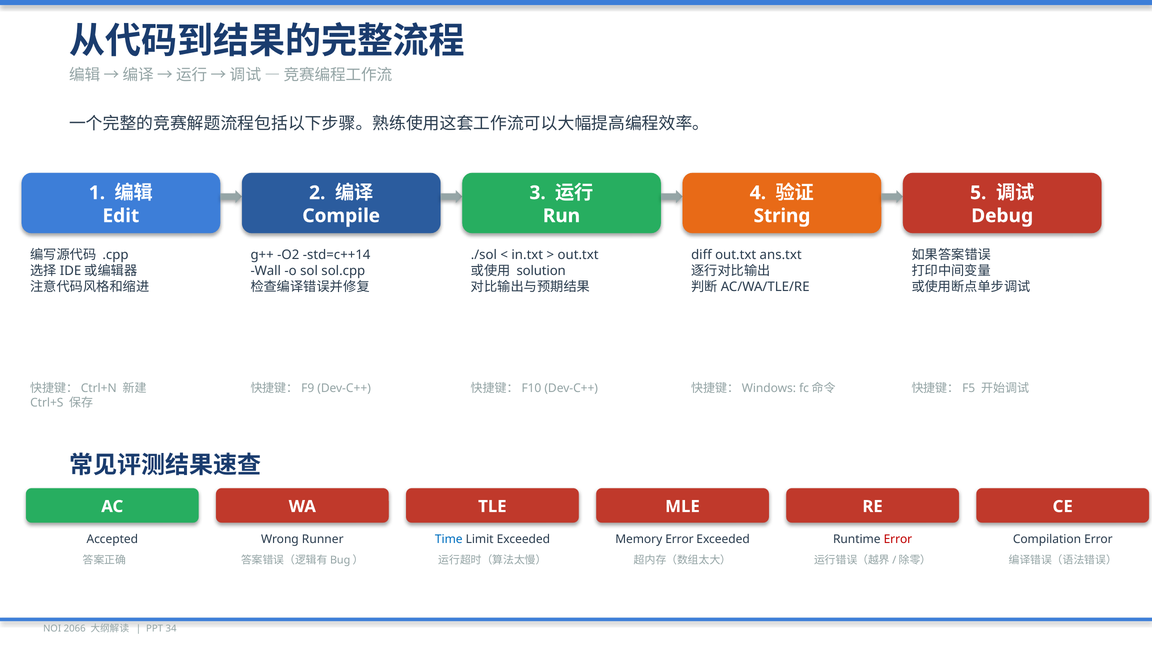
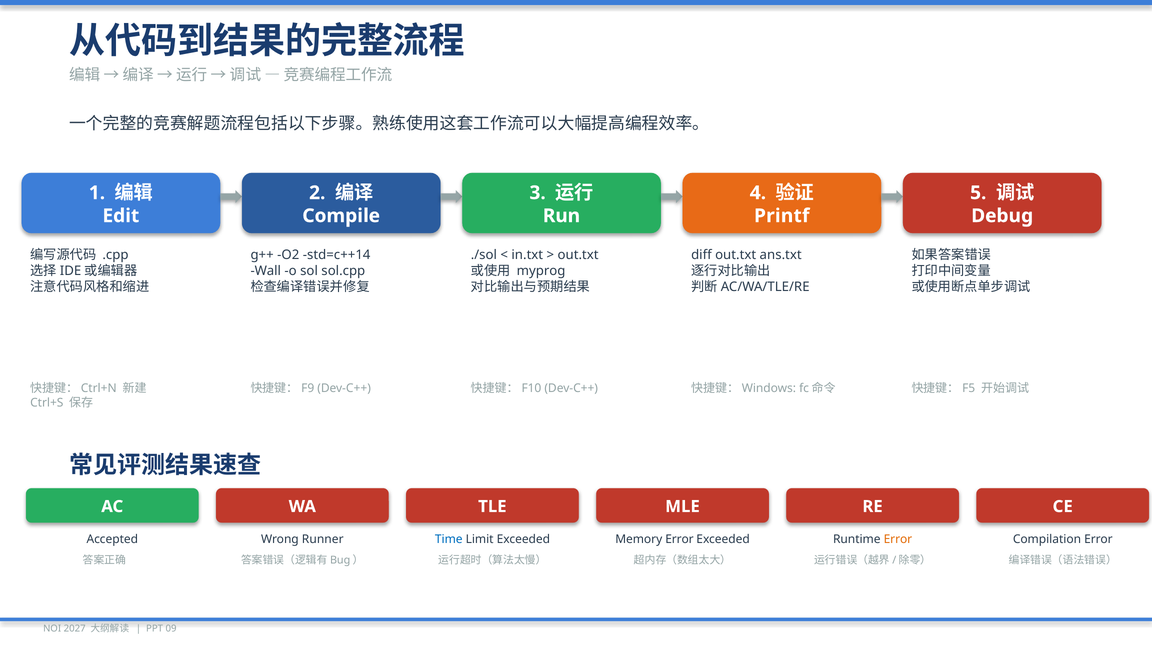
String: String -> Printf (782, 216)
solution: solution -> myprog (541, 271)
Error colour: red -> orange (898, 539)
2066: 2066 -> 2027 (75, 628)
34: 34 -> 09 (171, 628)
